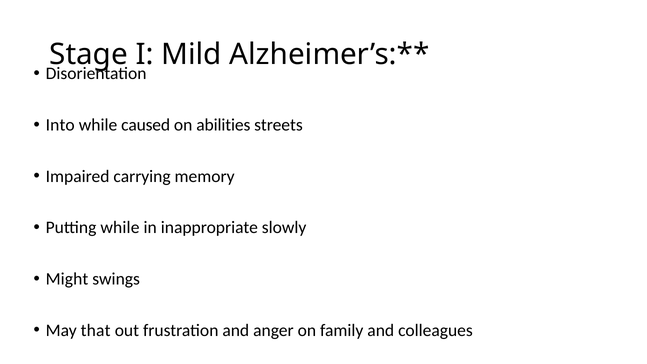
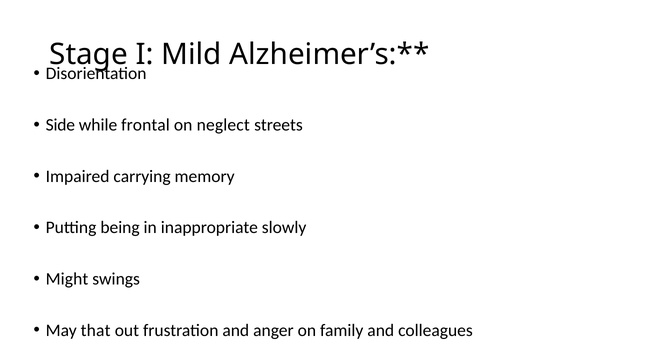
Into: Into -> Side (60, 125)
caused: caused -> frontal (146, 125)
abilities: abilities -> neglect (223, 125)
Putting while: while -> being (120, 228)
